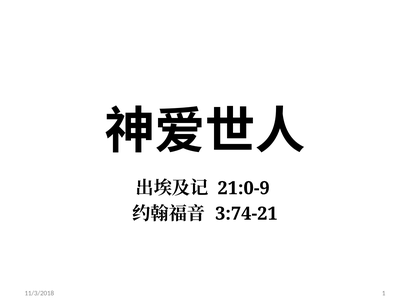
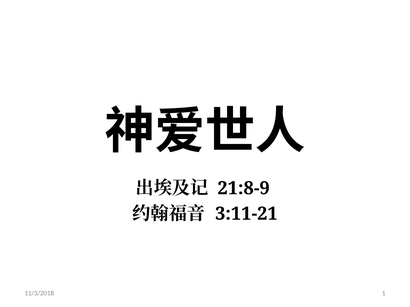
21:0-9: 21:0-9 -> 21:8-9 (244, 189)
3:74-21: 3:74-21 -> 3:11-21 (246, 214)
